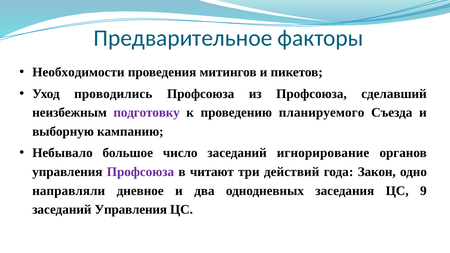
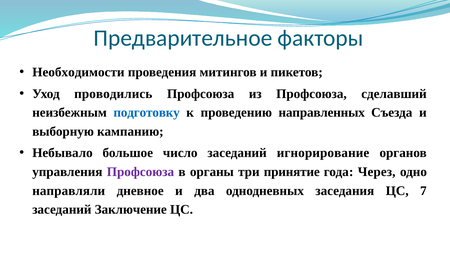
подготовку colour: purple -> blue (147, 113)
планируемого: планируемого -> направленных (322, 113)
читают: читают -> органы (212, 172)
действий: действий -> принятие (292, 172)
Закон: Закон -> Через (377, 172)
9: 9 -> 7 (423, 191)
заседаний Управления: Управления -> Заключение (131, 210)
